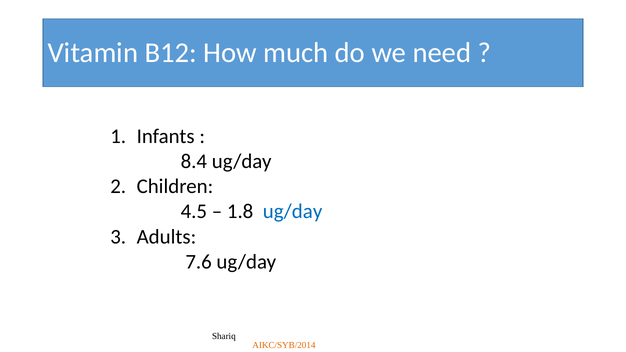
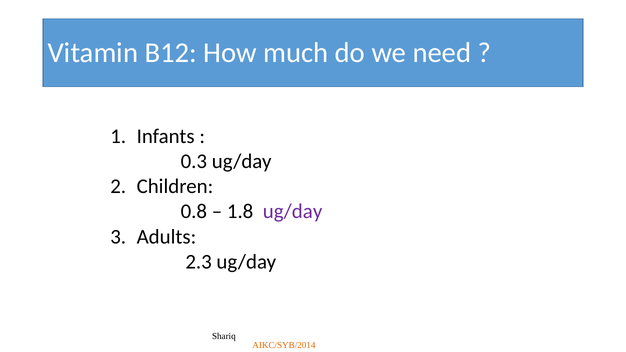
8.4: 8.4 -> 0.3 (194, 162)
4.5: 4.5 -> 0.8 (194, 212)
ug/day colour: blue -> purple (293, 212)
7.6: 7.6 -> 2.3 (199, 262)
